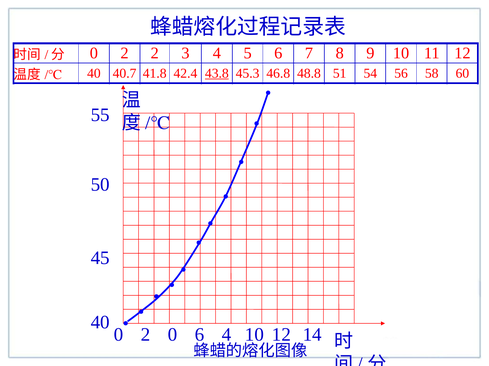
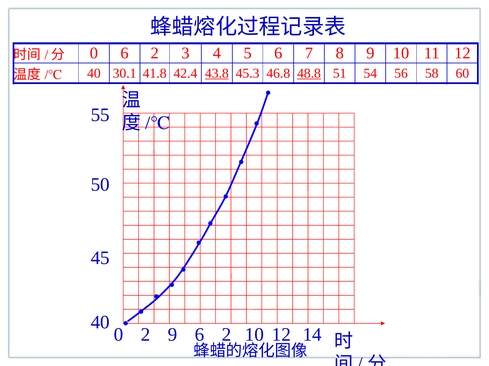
2: 2 -> 6 (125, 53)
40.7: 40.7 -> 30.1 (125, 73)
48.8 underline: none -> present (309, 73)
2 0: 0 -> 9 (173, 335)
4: 4 -> 2 (227, 335)
